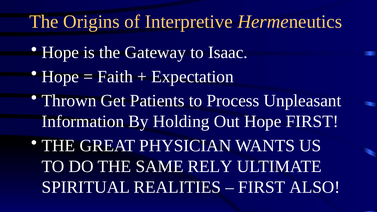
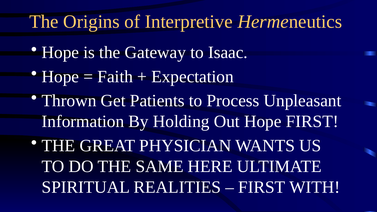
RELY: RELY -> HERE (210, 166)
ALSO: ALSO -> WITH (315, 187)
